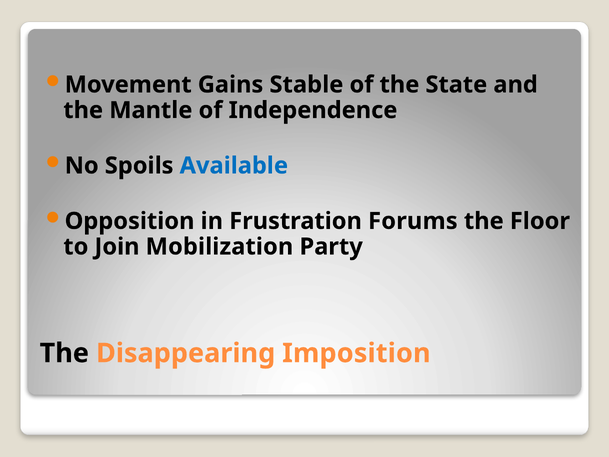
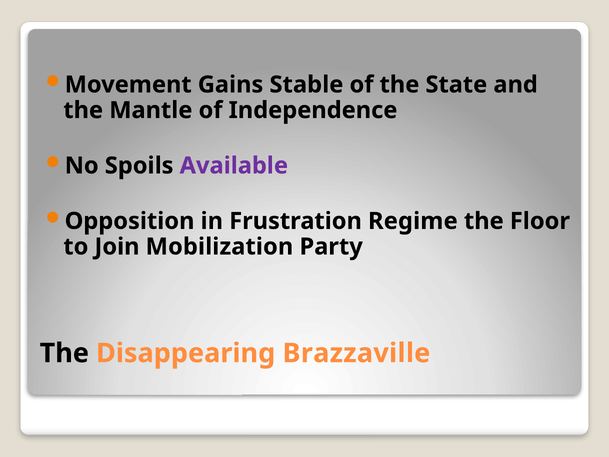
Available colour: blue -> purple (234, 166)
Forums: Forums -> Regime (413, 221)
Imposition: Imposition -> Brazzaville (356, 353)
